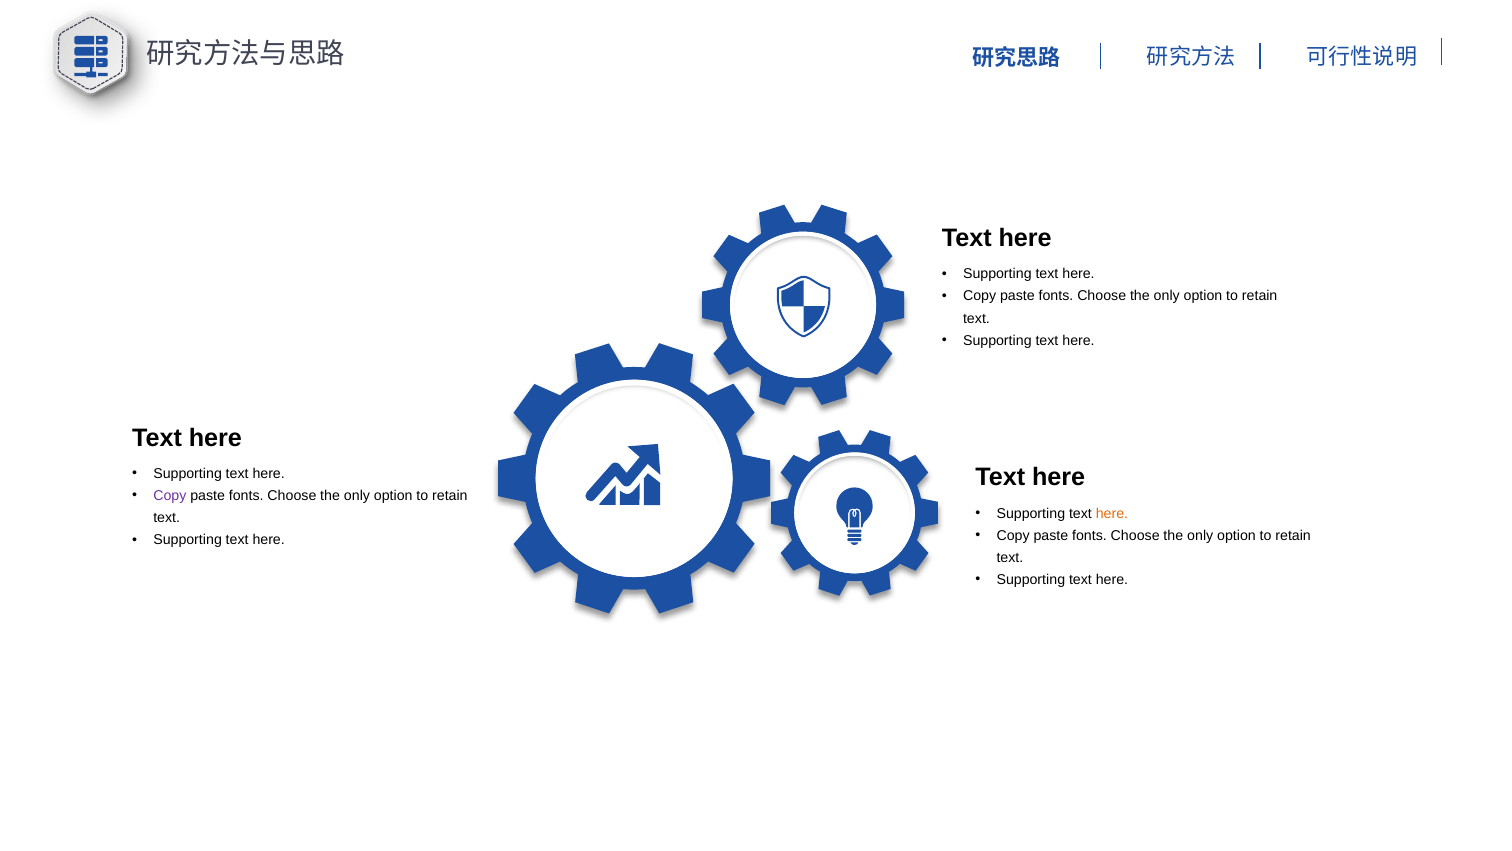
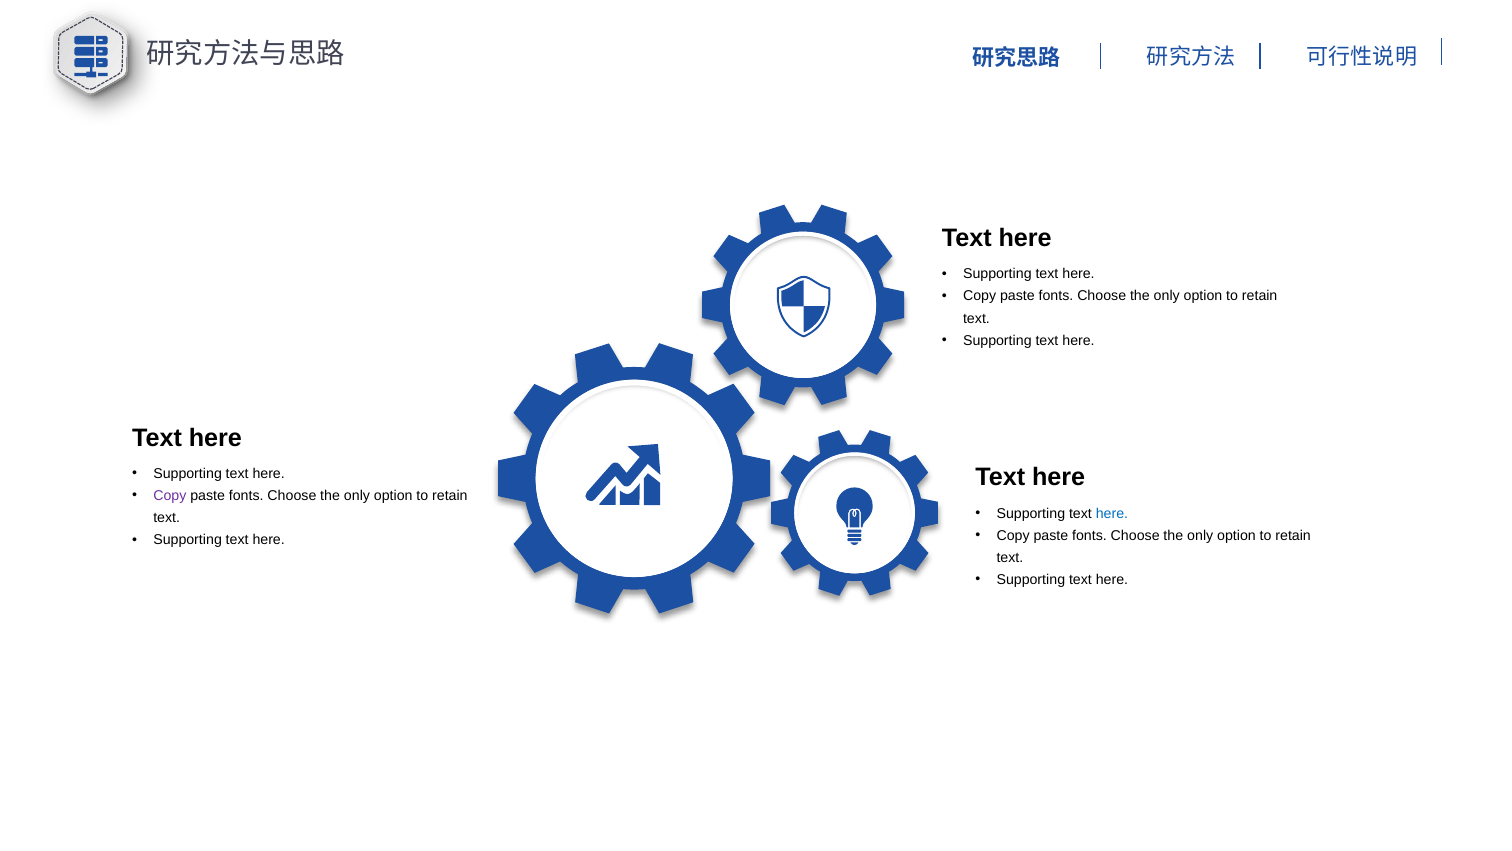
here colour: orange -> blue (1112, 513)
